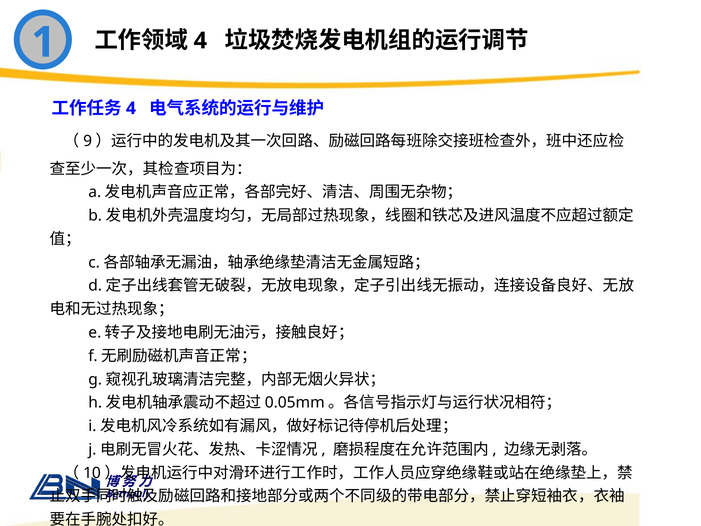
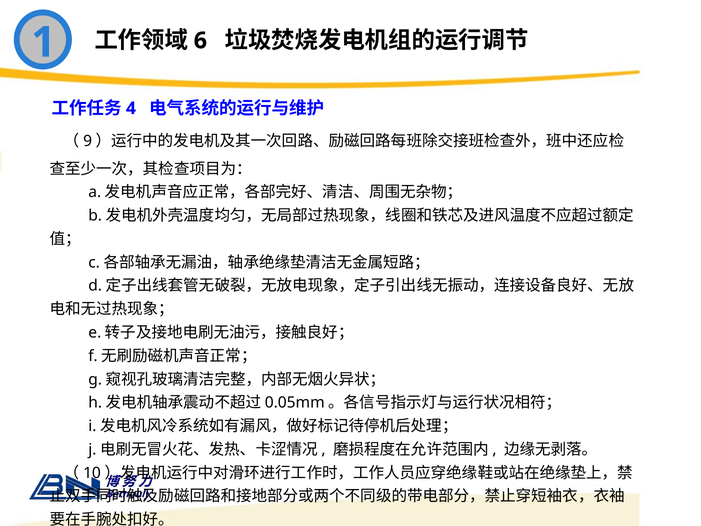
4: 4 -> 6 (200, 41)
